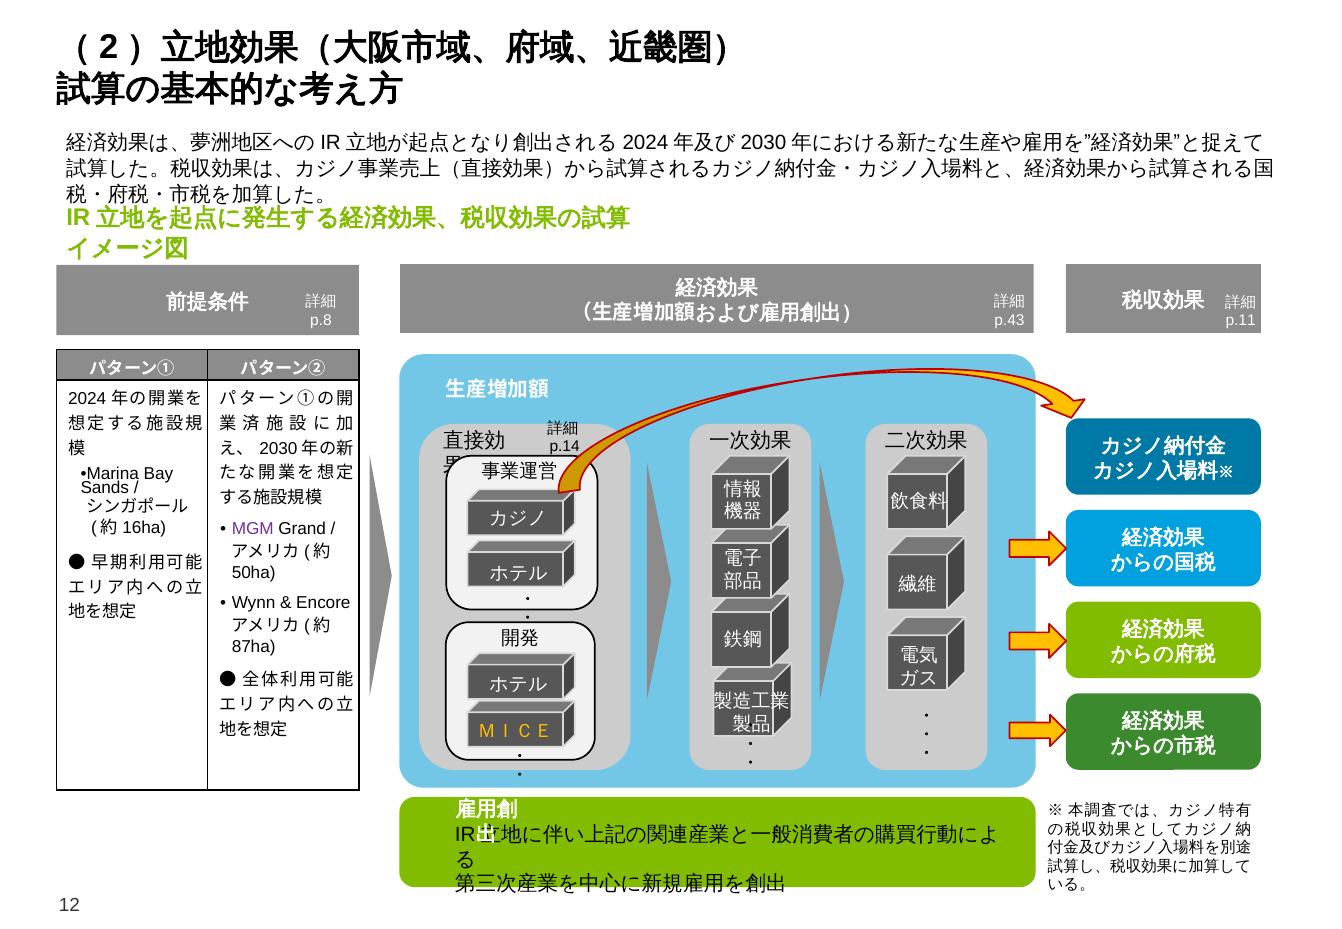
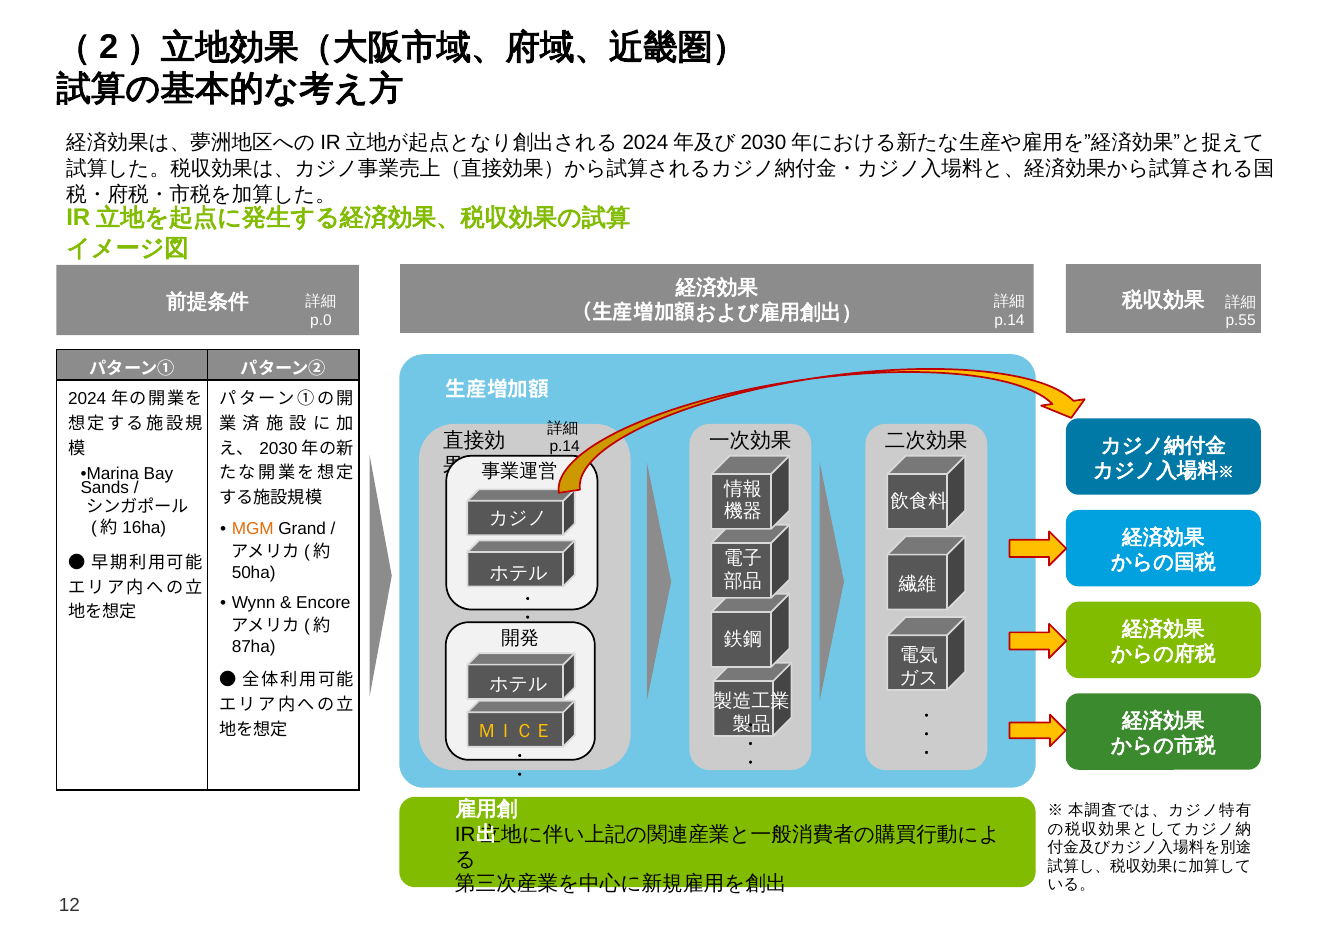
p.8: p.8 -> p.0 (321, 320)
p.43: p.43 -> p.14 (1009, 320)
p.11: p.11 -> p.55 (1241, 321)
MGM colour: purple -> orange (253, 529)
